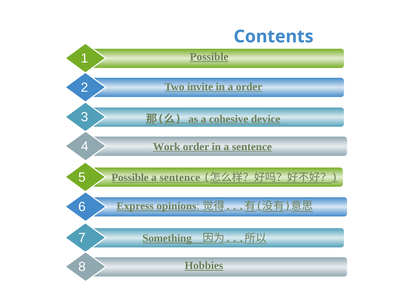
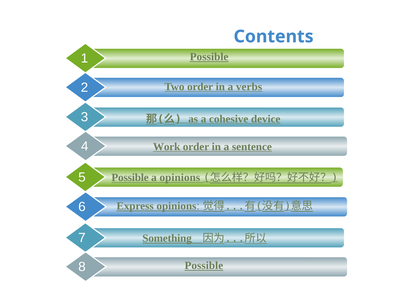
Two invite: invite -> order (200, 87)
a order: order -> verbs (249, 87)
sentence: sentence -> opinions (180, 178)
Hobbies: Hobbies -> Possible (204, 266)
